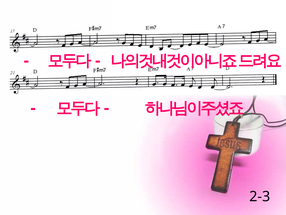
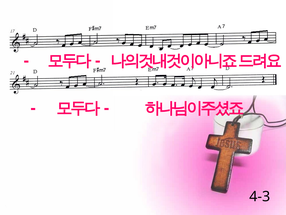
2-3: 2-3 -> 4-3 (260, 196)
